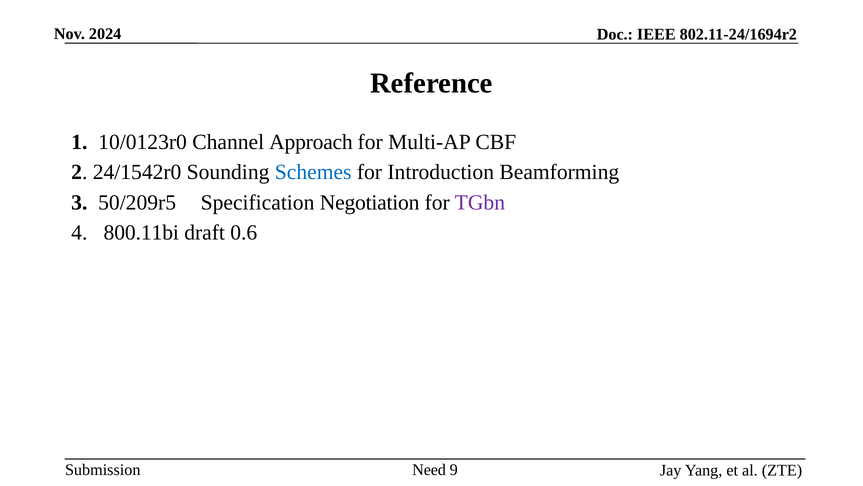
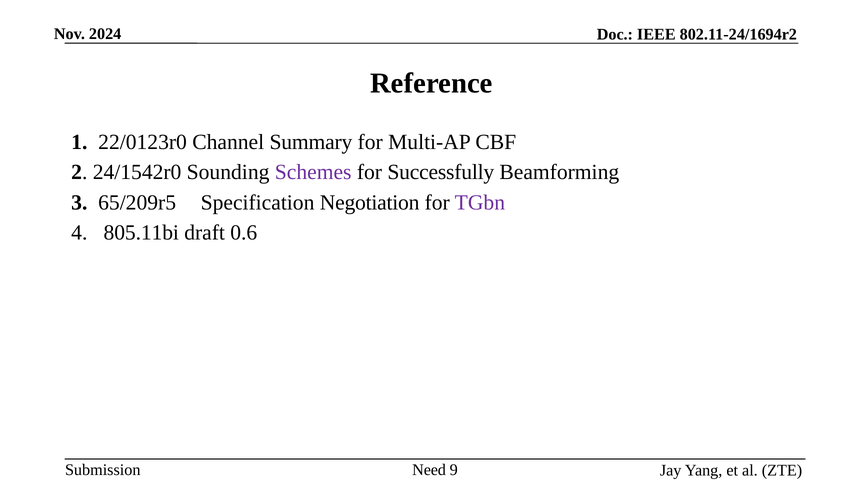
10/0123r0: 10/0123r0 -> 22/0123r0 (143, 142)
Approach: Approach -> Summary (311, 142)
Schemes colour: blue -> purple (313, 172)
Introduction: Introduction -> Successfully (441, 172)
50/209r5: 50/209r5 -> 65/209r5 (137, 202)
800.11bi: 800.11bi -> 805.11bi (141, 232)
